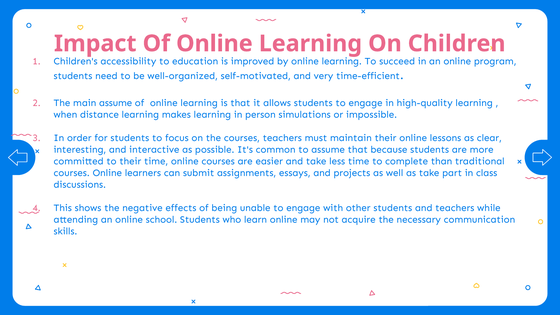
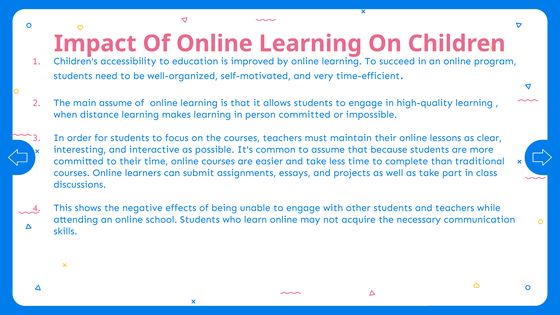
person simulations: simulations -> committed (305, 115)
